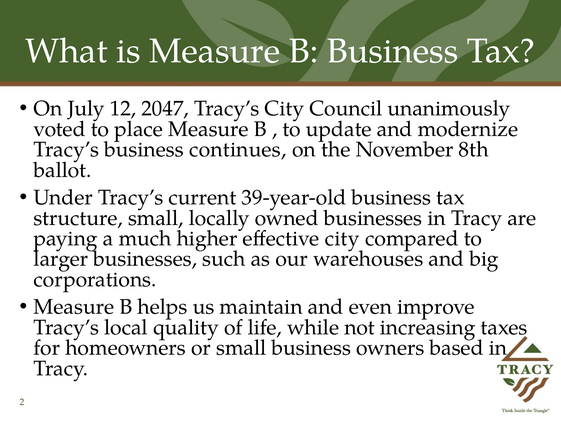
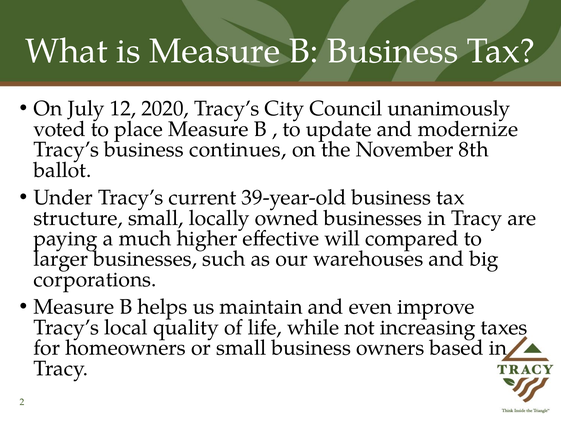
2047: 2047 -> 2020 (165, 109)
effective city: city -> will (342, 238)
